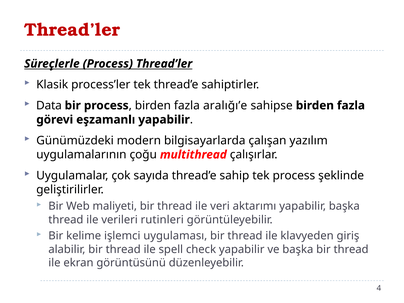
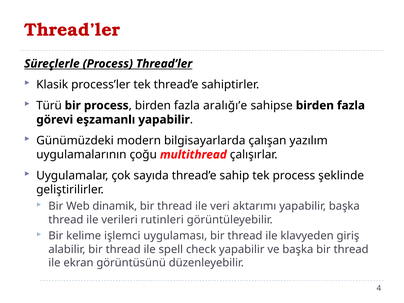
Data: Data -> Türü (49, 105)
maliyeti: maliyeti -> dinamik (115, 206)
